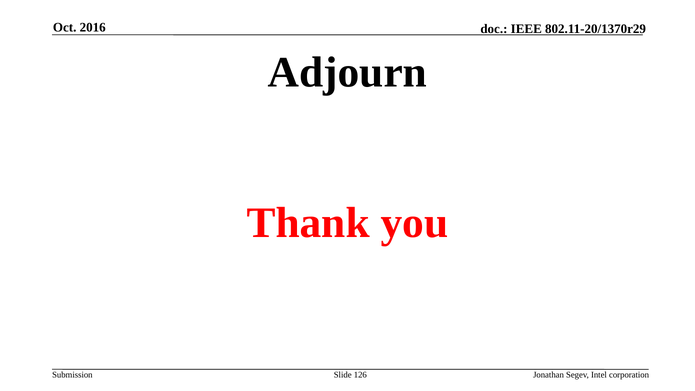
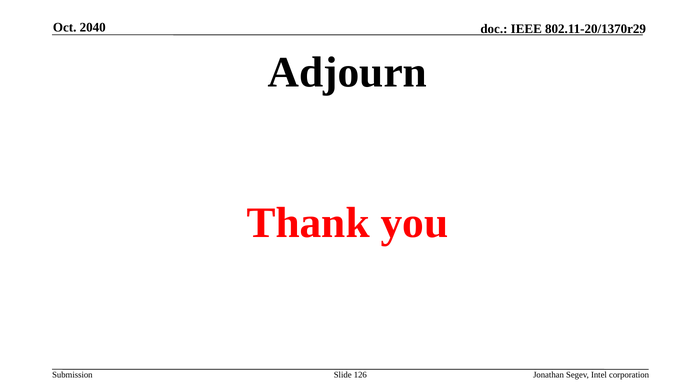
2016: 2016 -> 2040 (93, 28)
